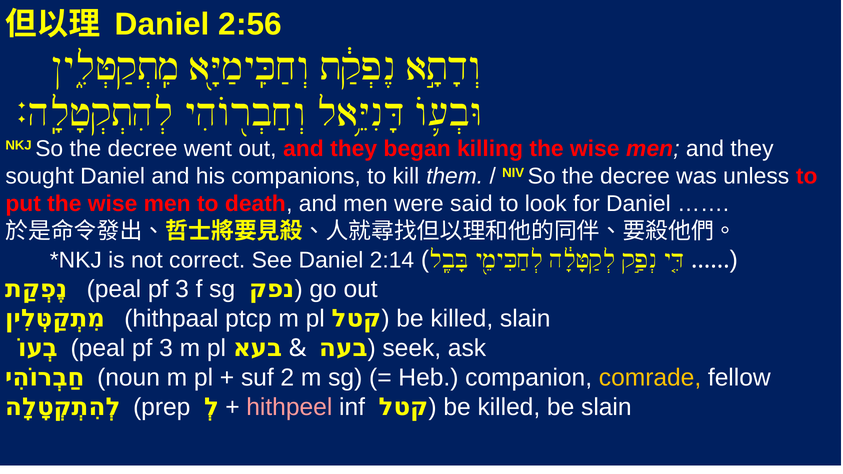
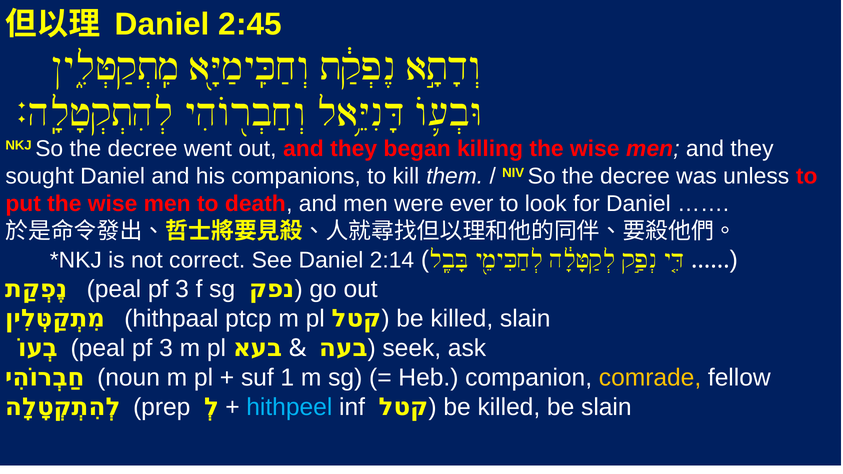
2:56: 2:56 -> 2:45 (250, 24)
said: said -> ever (472, 204)
2: 2 -> 1 (287, 378)
hithpeel colour: pink -> light blue (289, 407)
